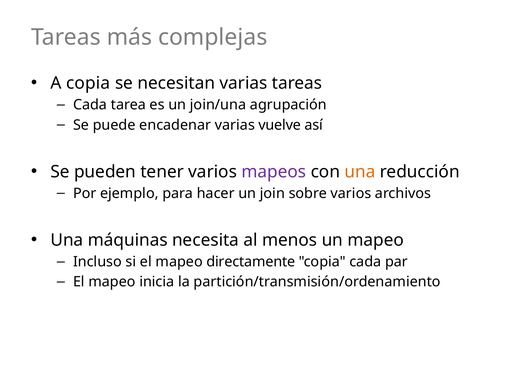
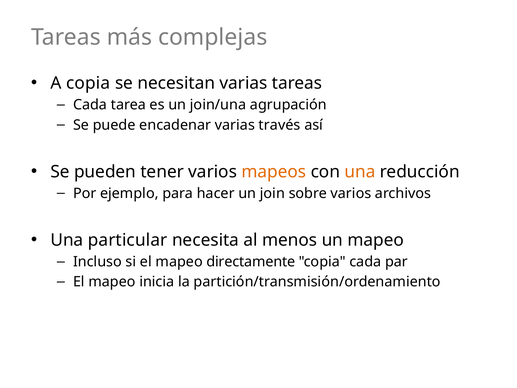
vuelve: vuelve -> través (280, 125)
mapeos colour: purple -> orange (274, 172)
máquinas: máquinas -> particular (128, 240)
